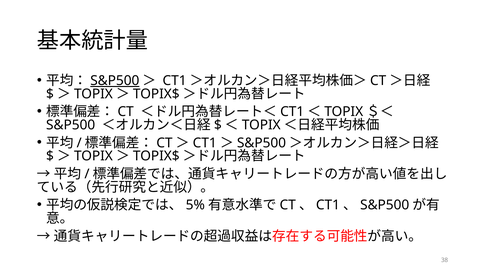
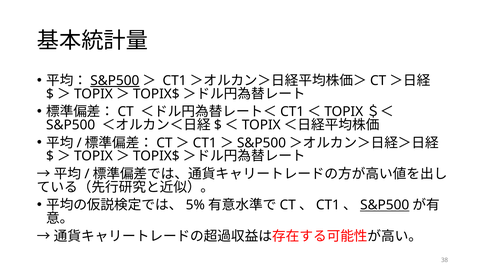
S&P500 underline: none -> present (385, 205)
